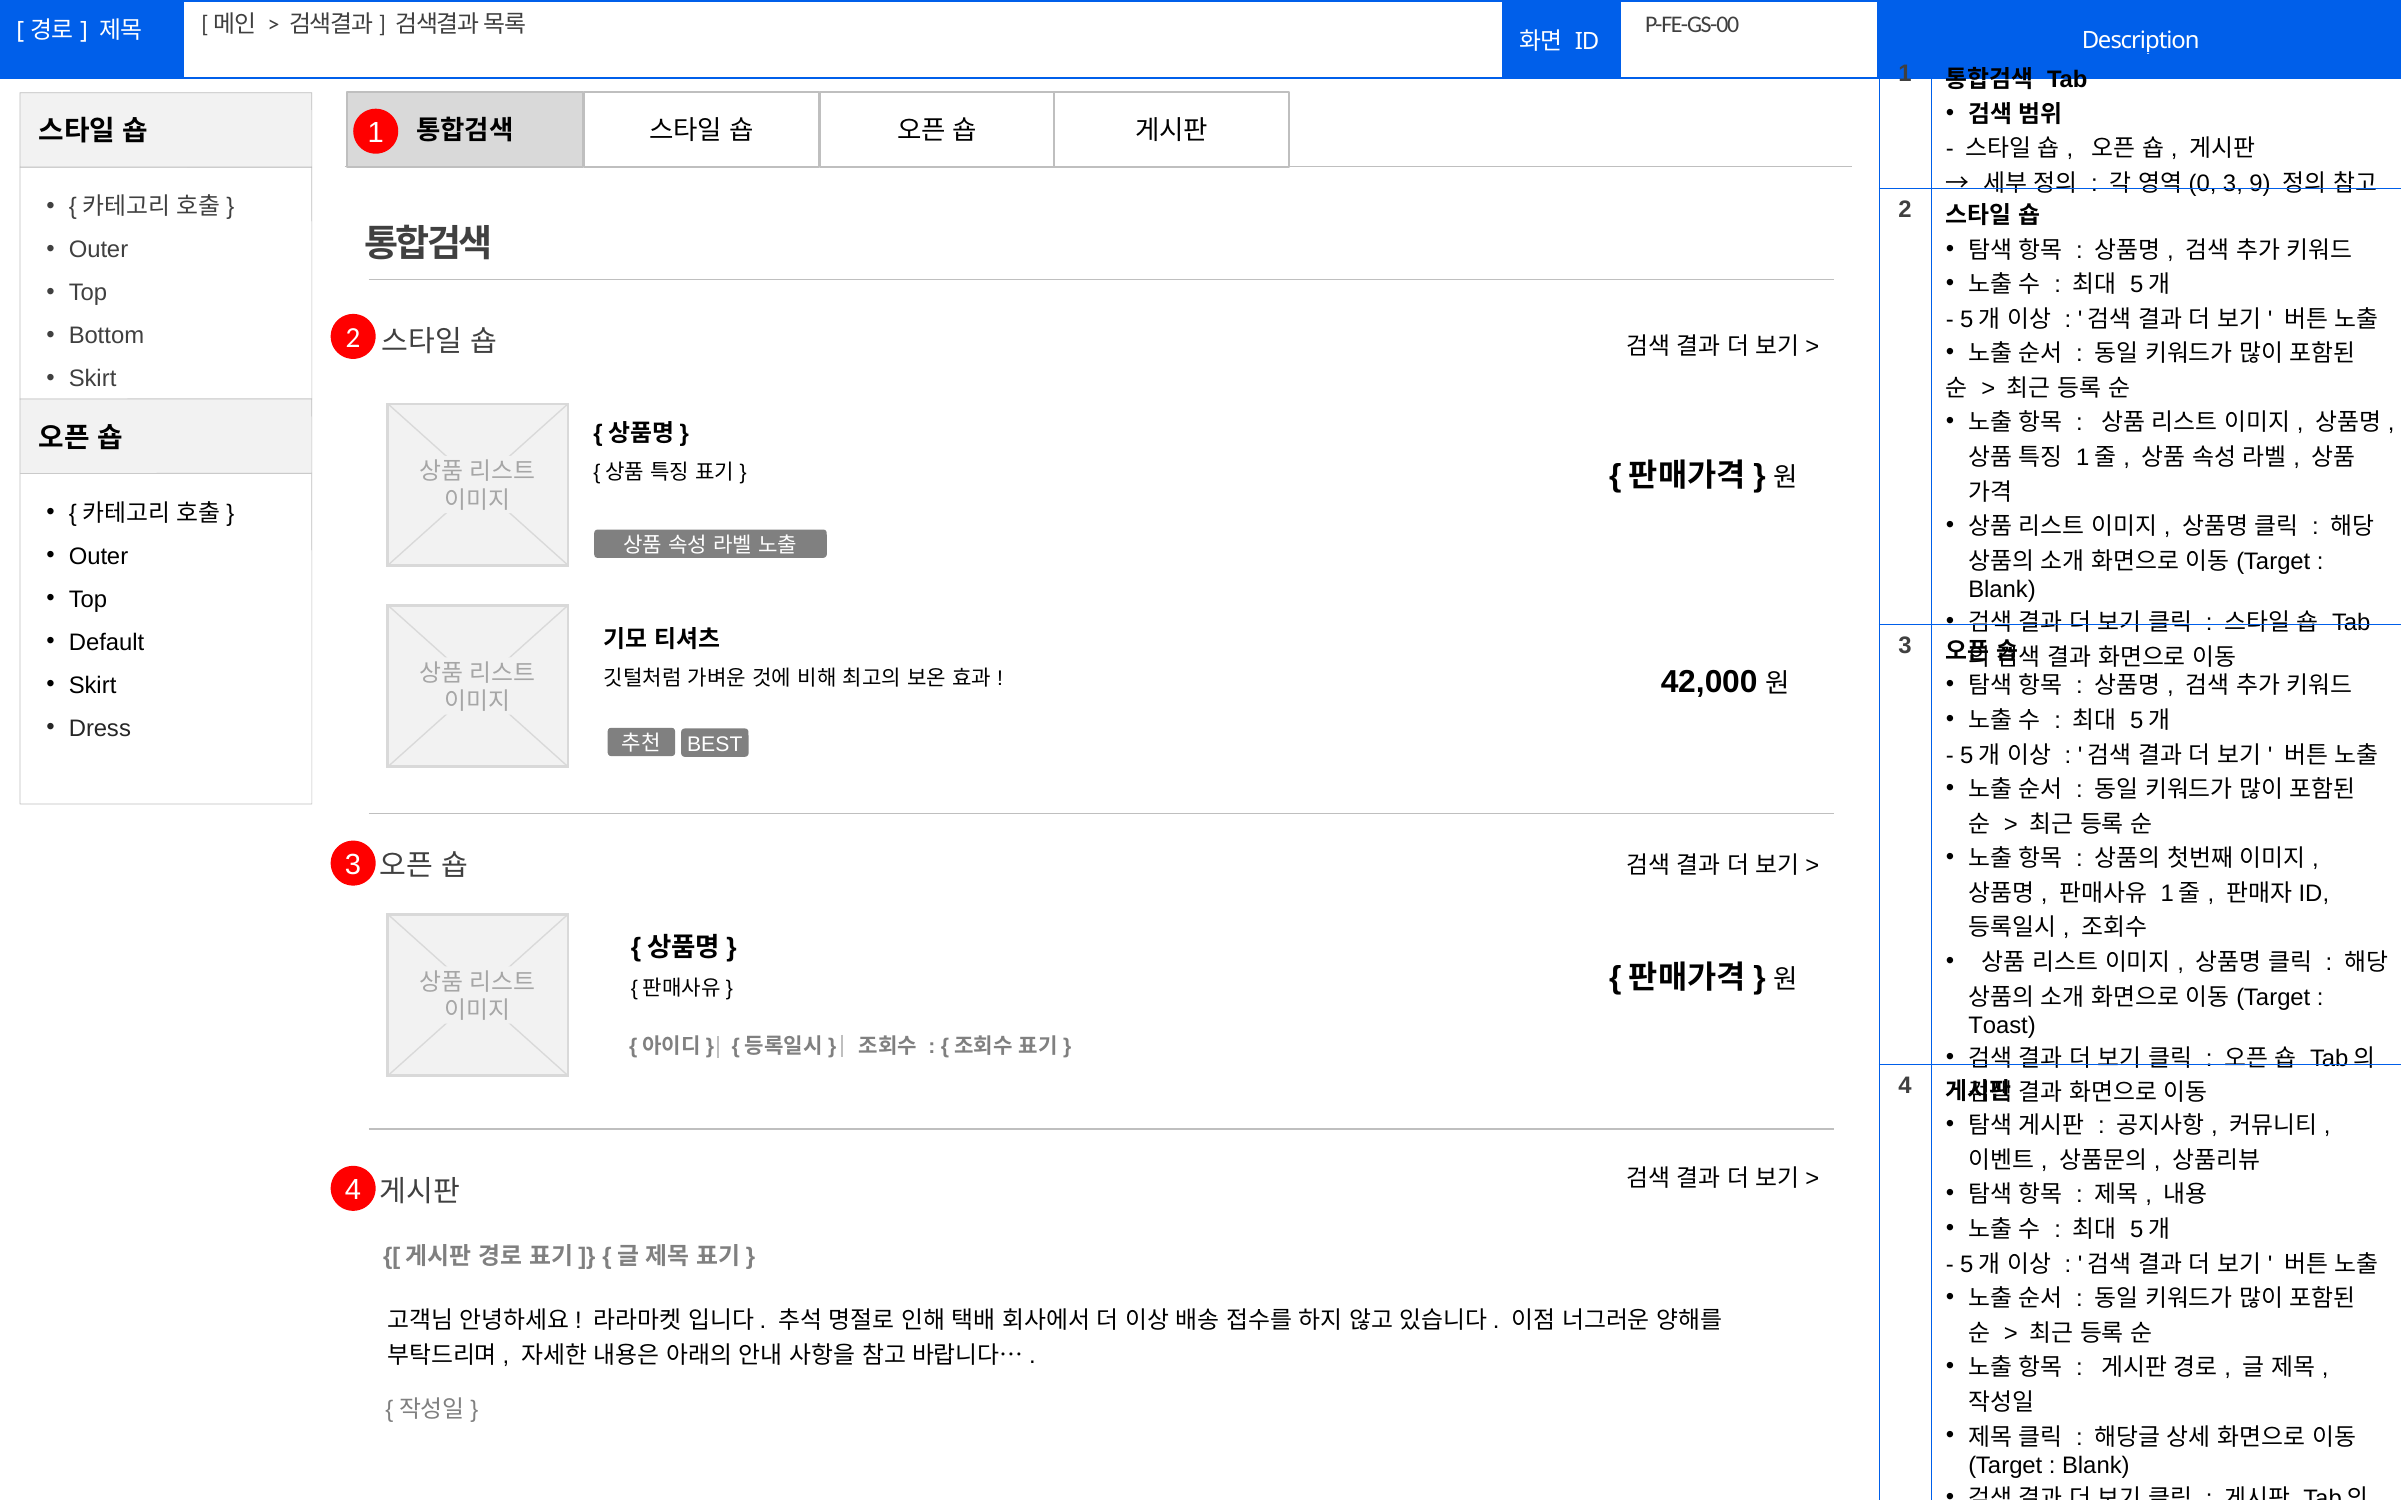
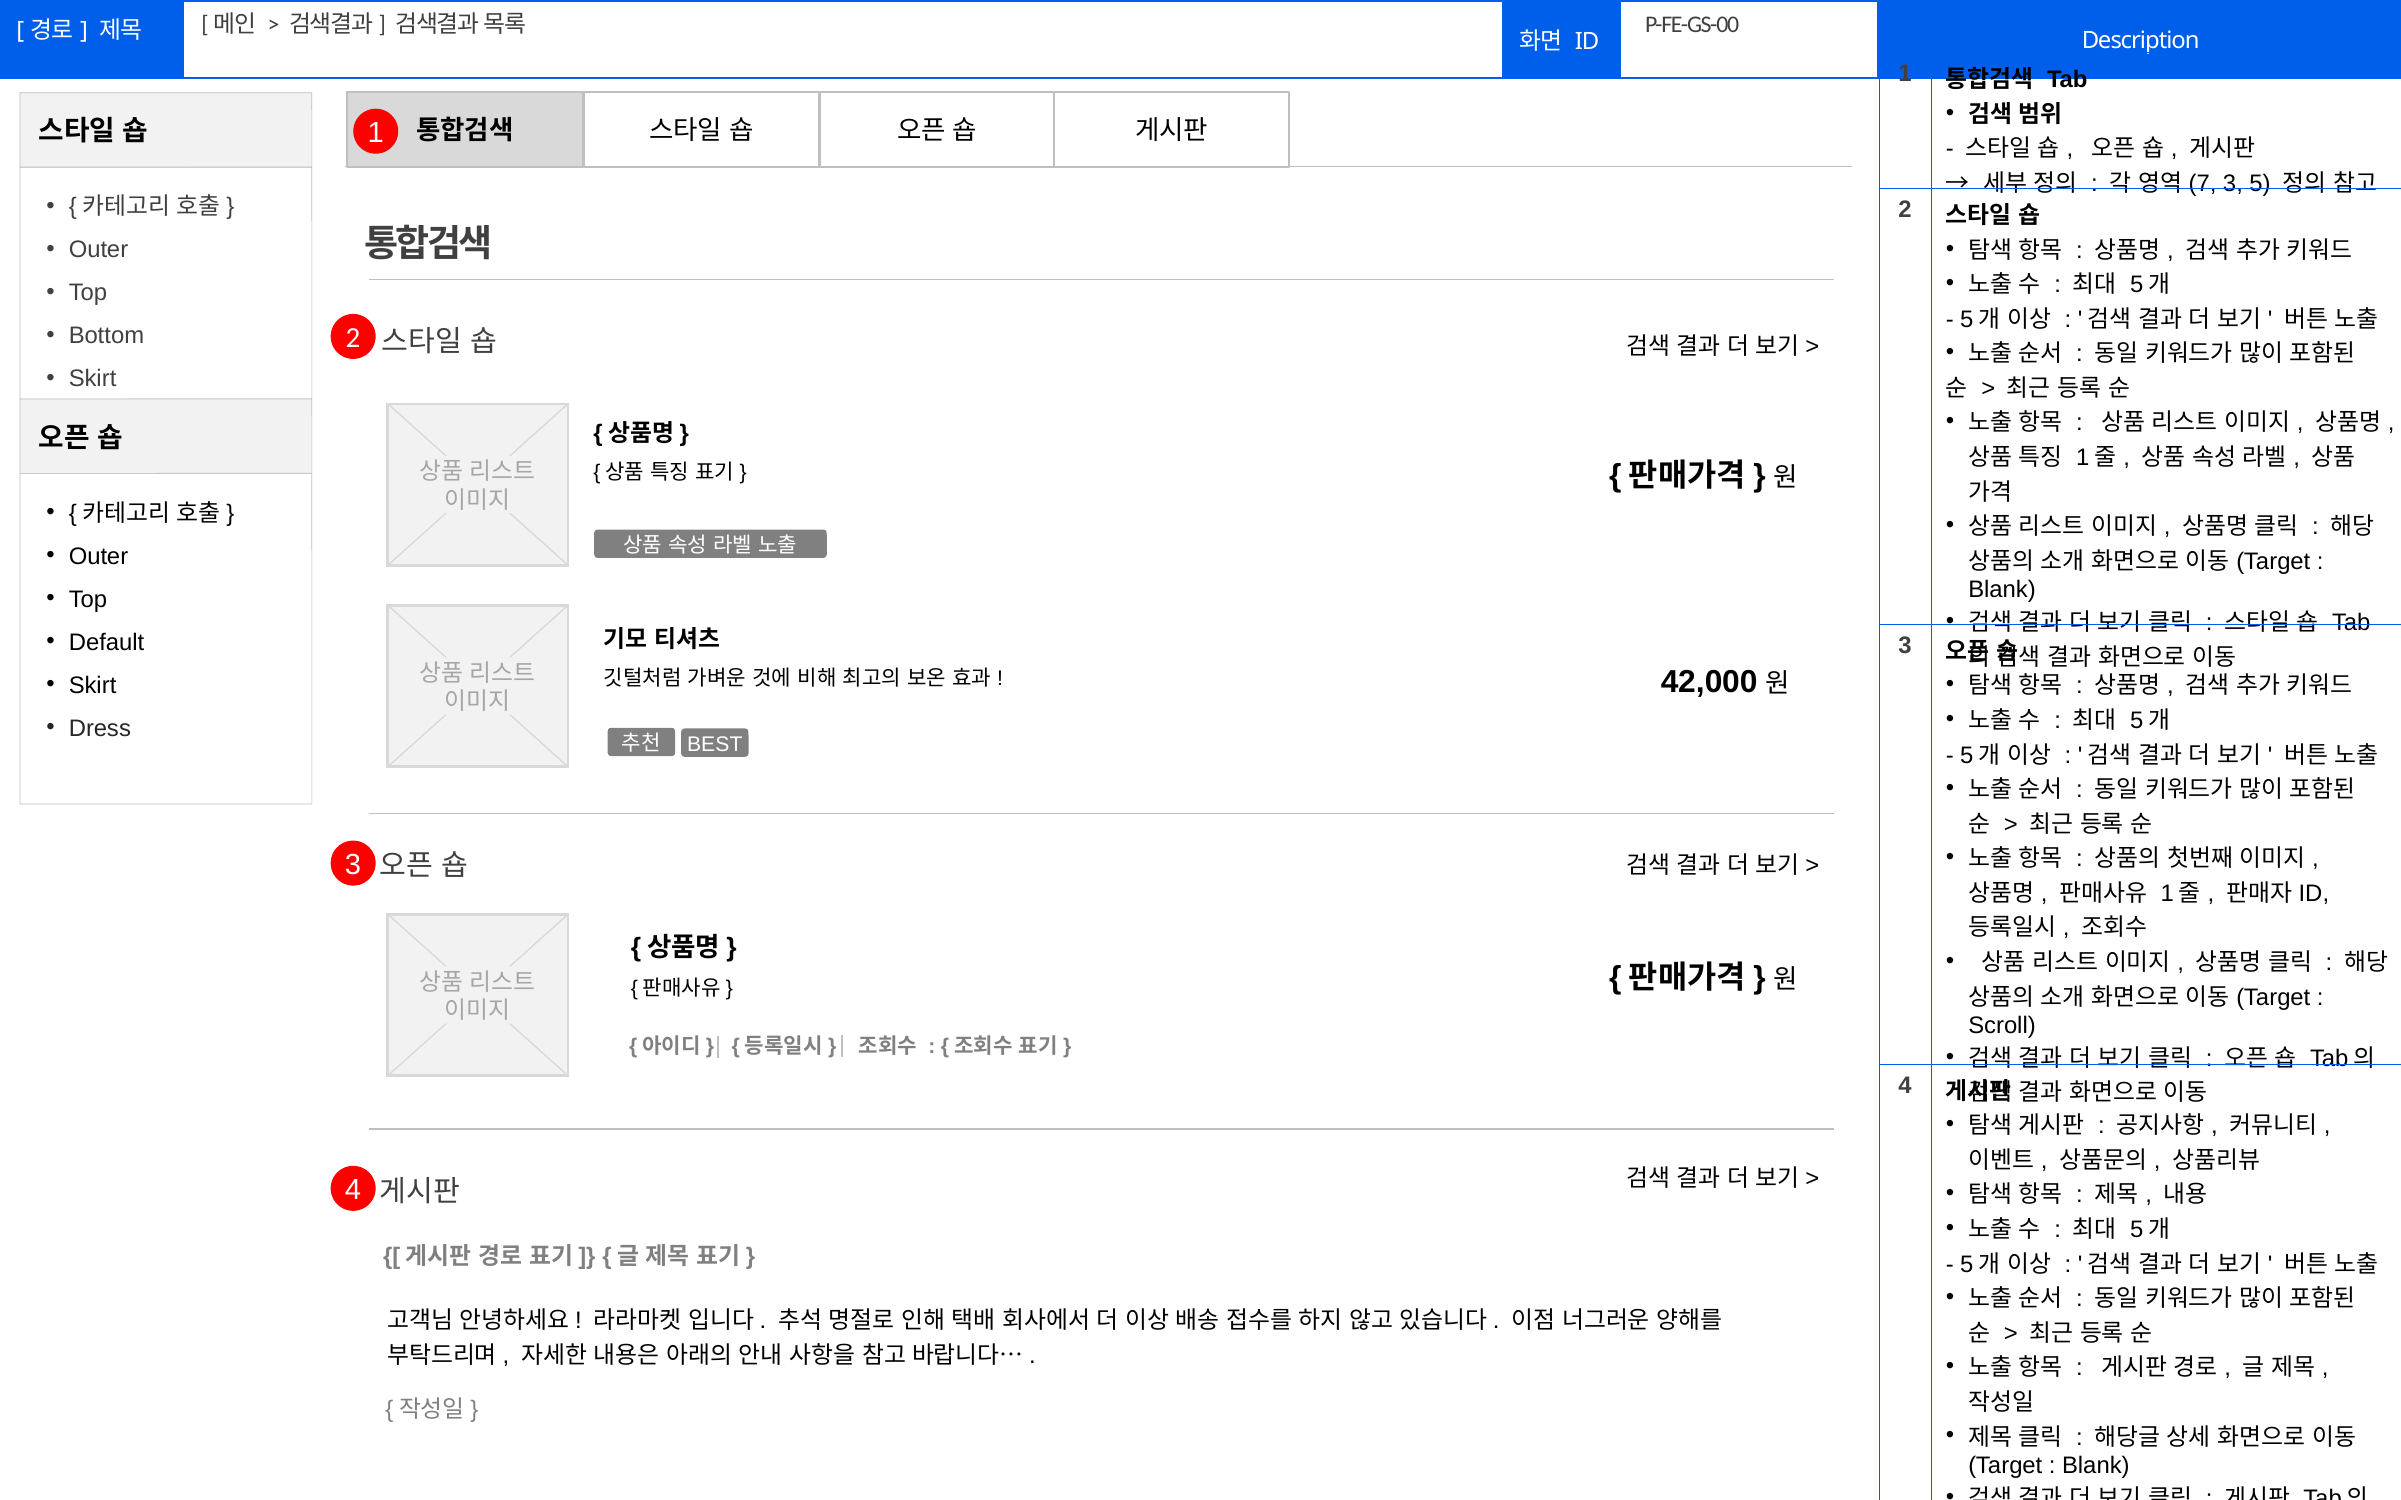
0: 0 -> 7 (2203, 184)
9: 9 -> 5 (2260, 184)
Toast: Toast -> Scroll (2002, 1026)
